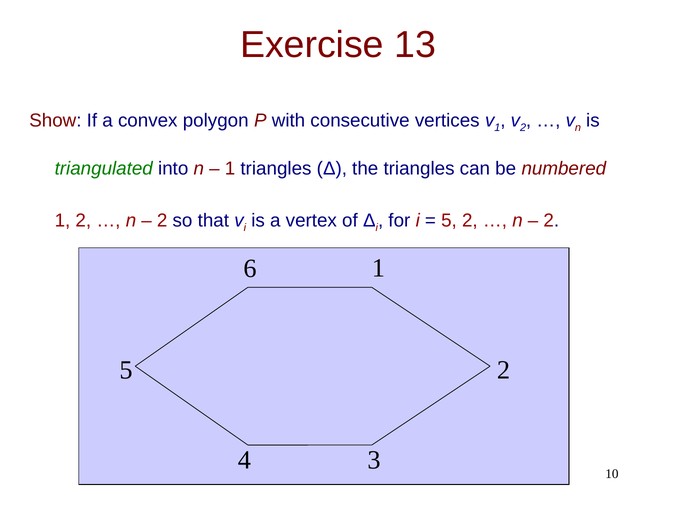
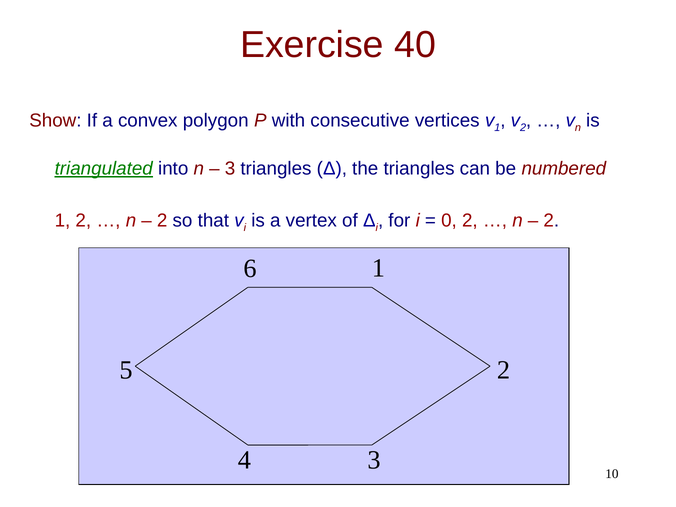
13: 13 -> 40 (415, 45)
triangulated underline: none -> present (104, 169)
1: 1 -> 3 (230, 169)
5: 5 -> 0 (449, 221)
